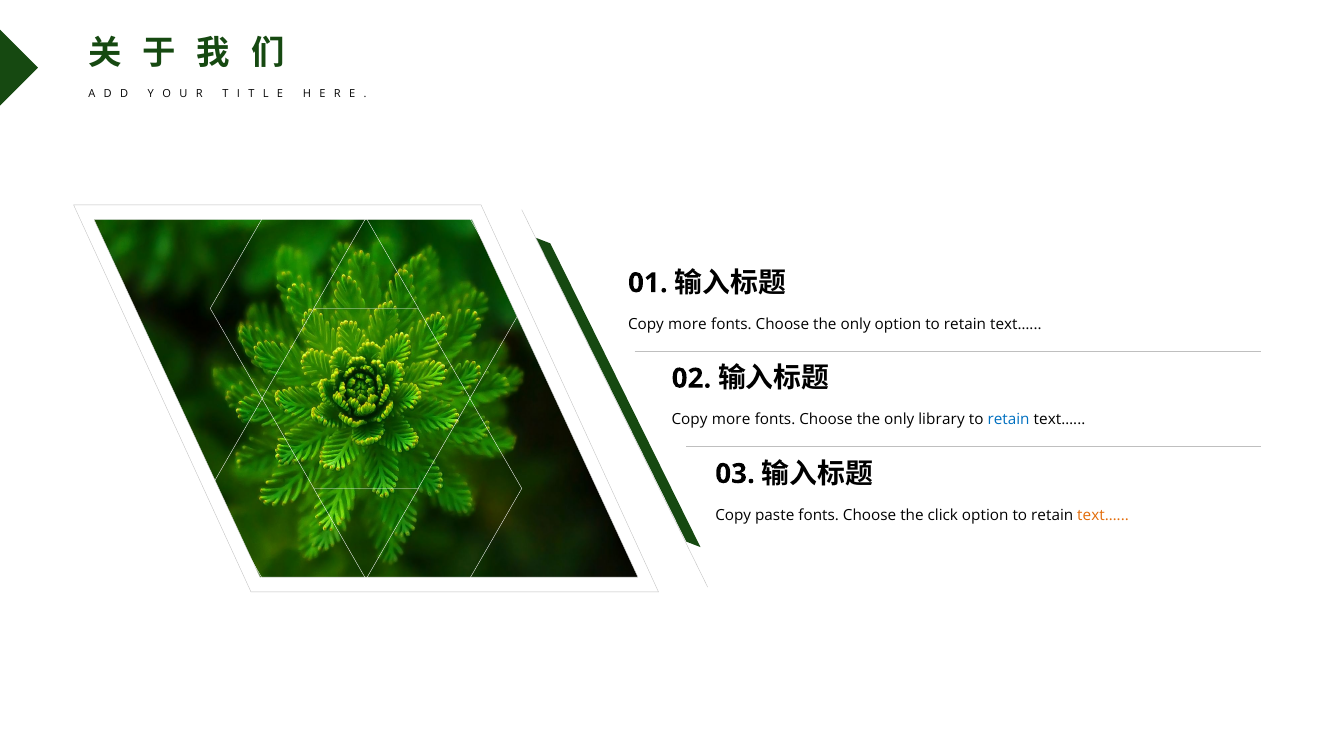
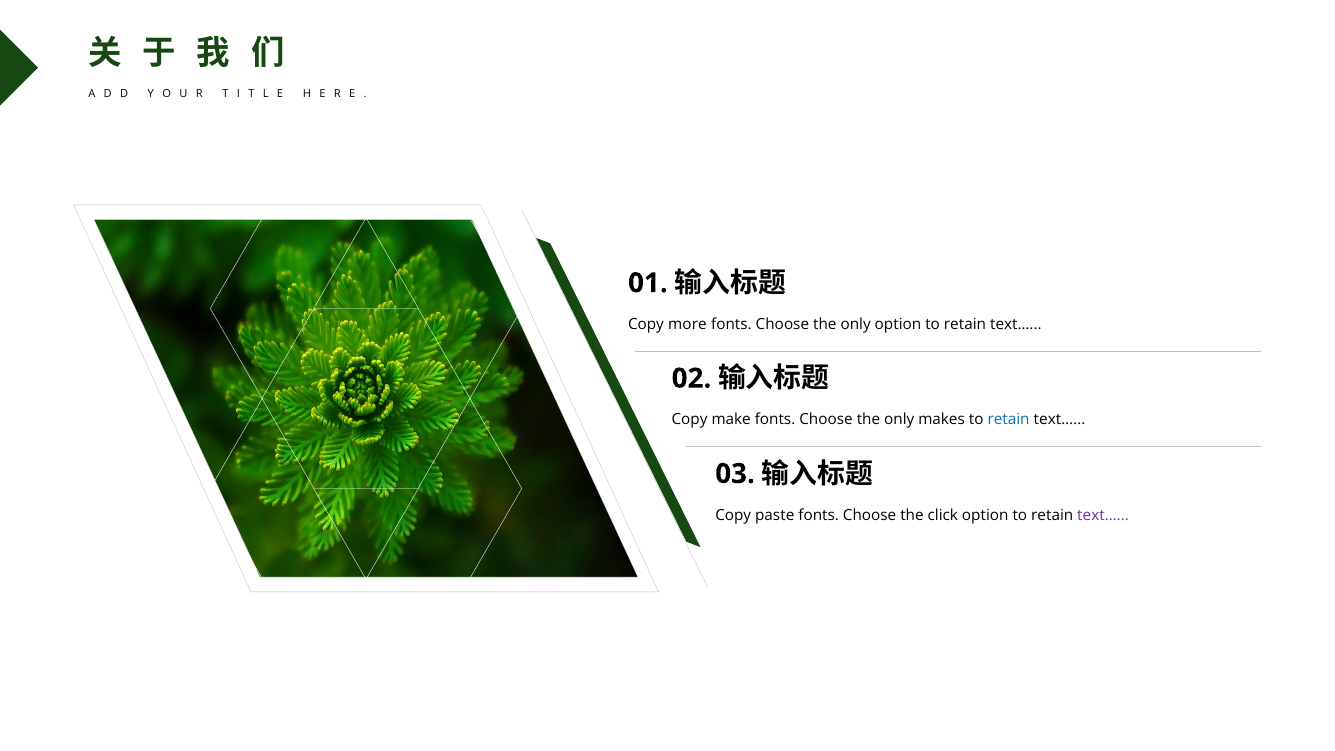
more: more -> make (731, 420)
library: library -> makes (942, 420)
text… colour: orange -> purple (1103, 515)
